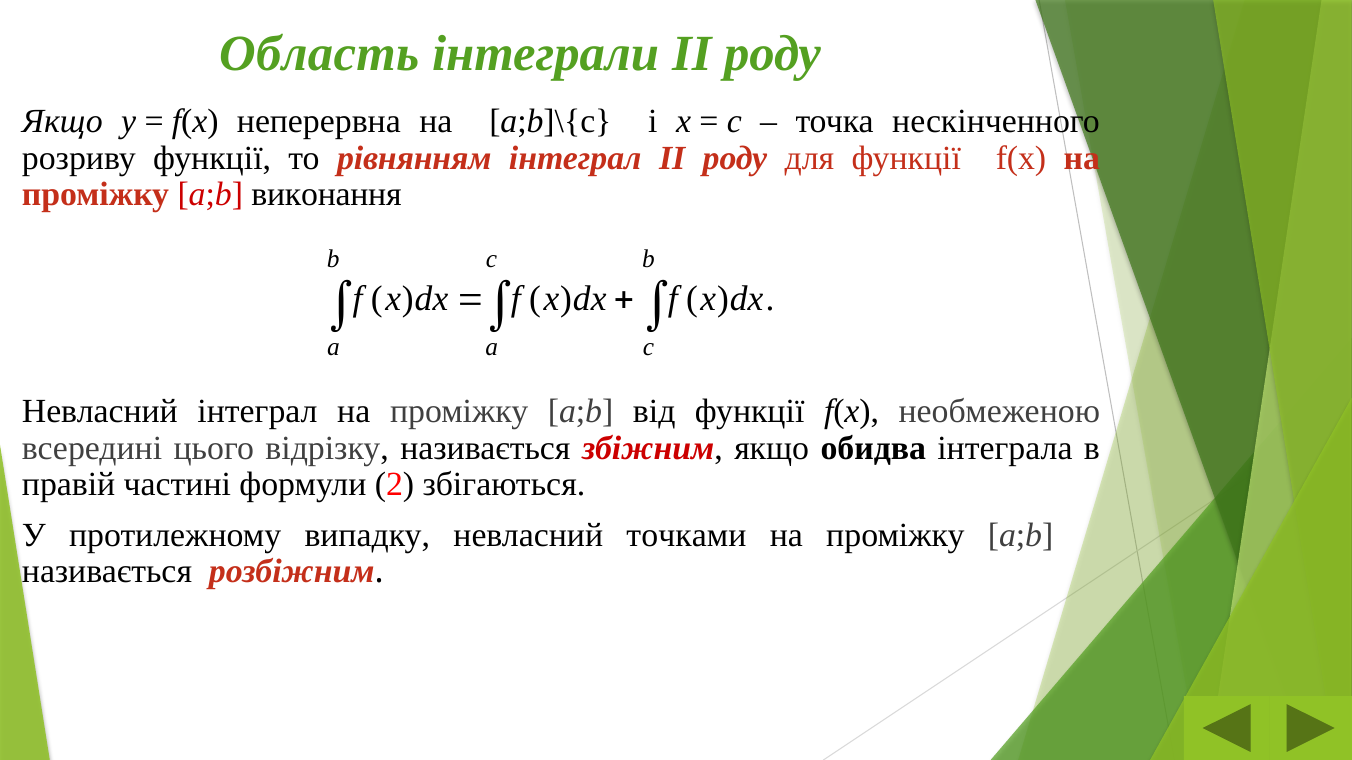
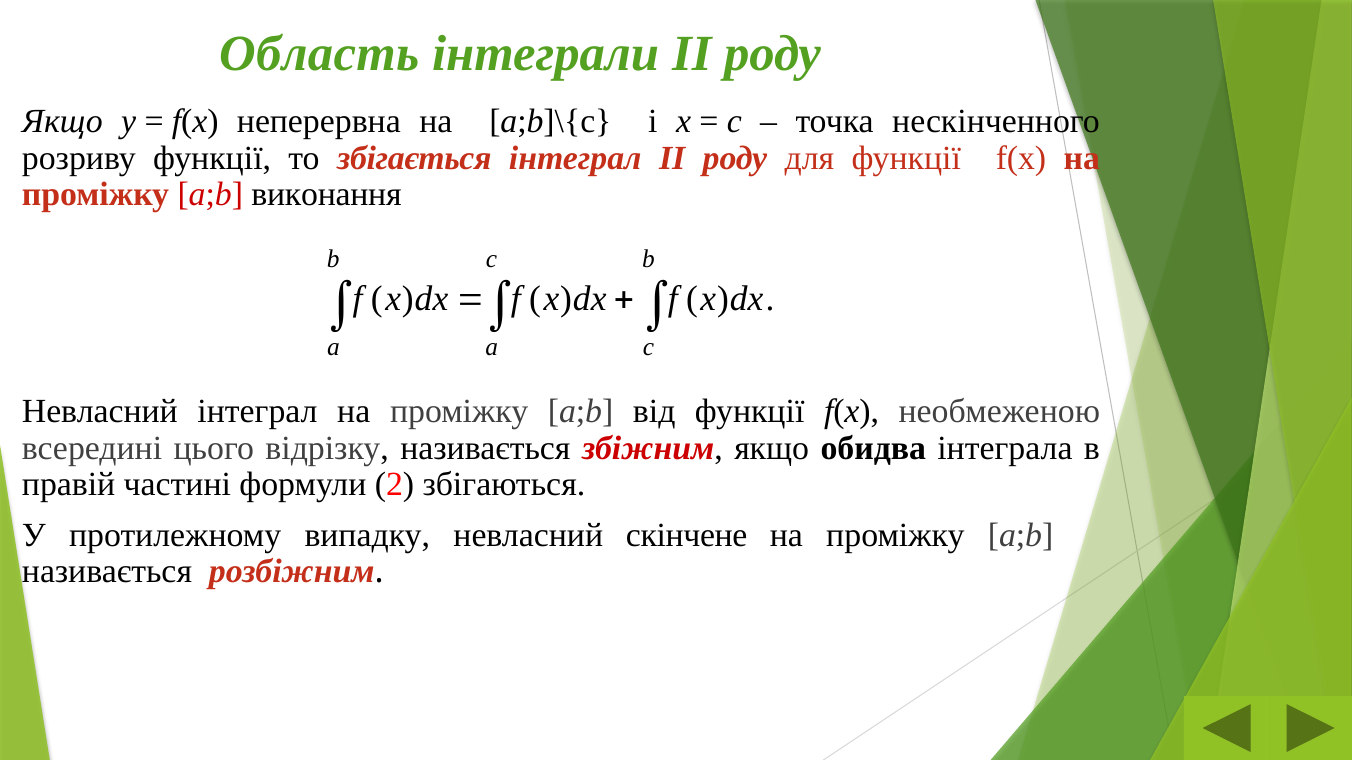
рівнянням: рівнянням -> збігається (414, 158)
точками: точками -> скінчене (687, 535)
